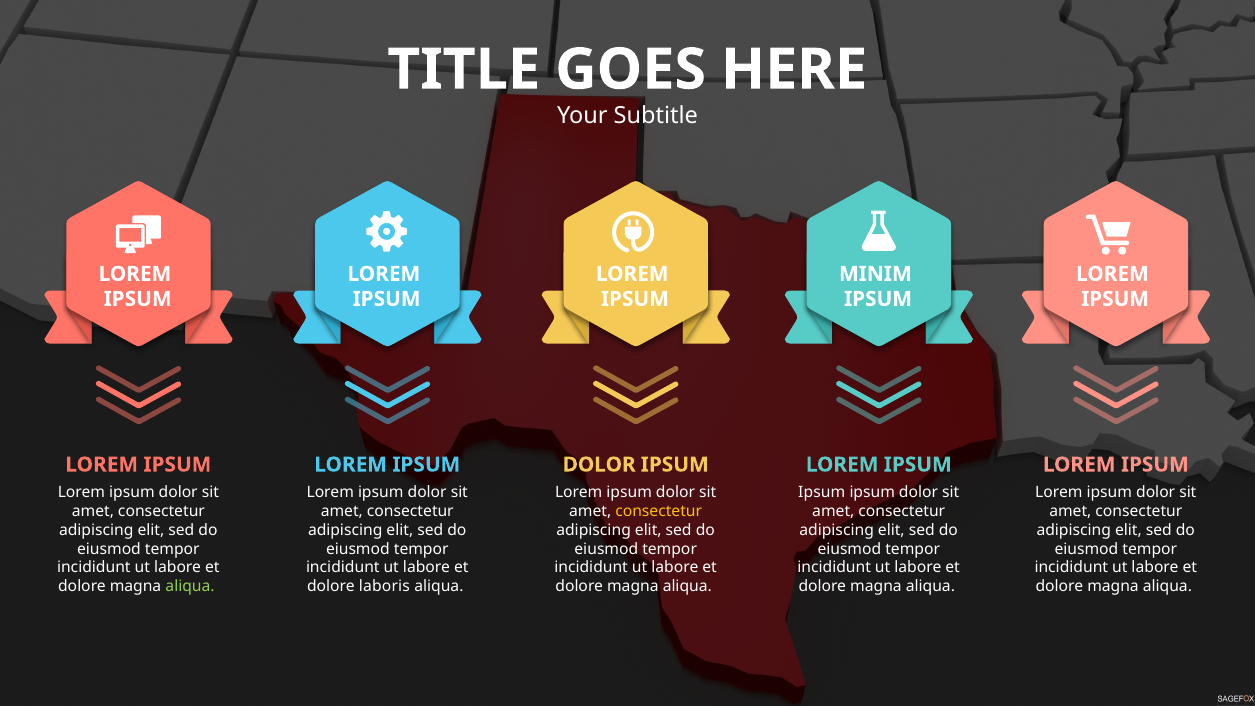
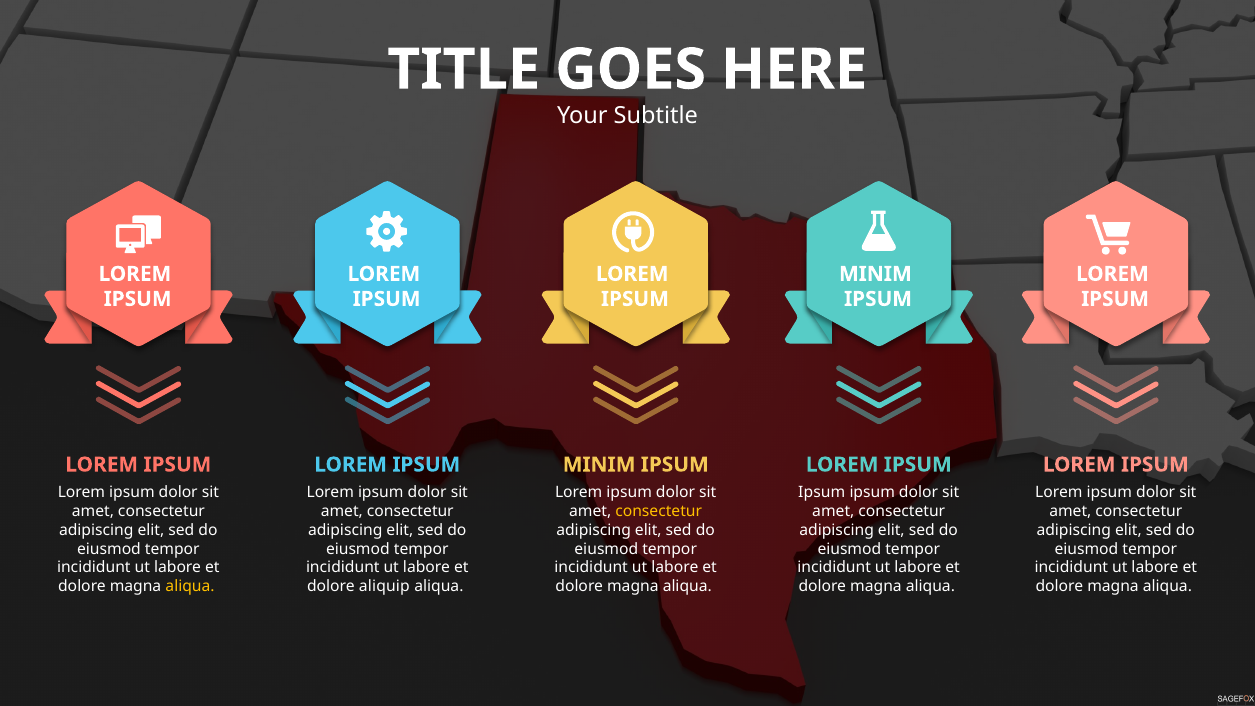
DOLOR: DOLOR -> MINIM (599, 465)
aliqua colour: light green -> yellow (190, 587)
laboris: laboris -> aliquip (384, 587)
